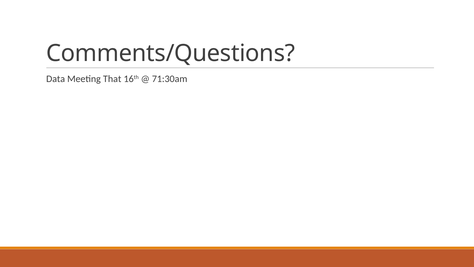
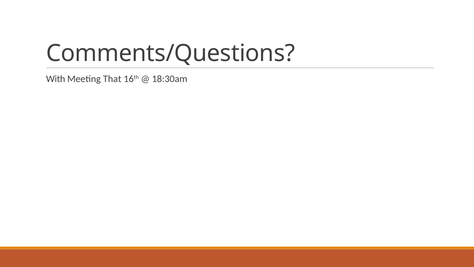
Data: Data -> With (56, 79)
71:30am: 71:30am -> 18:30am (170, 79)
